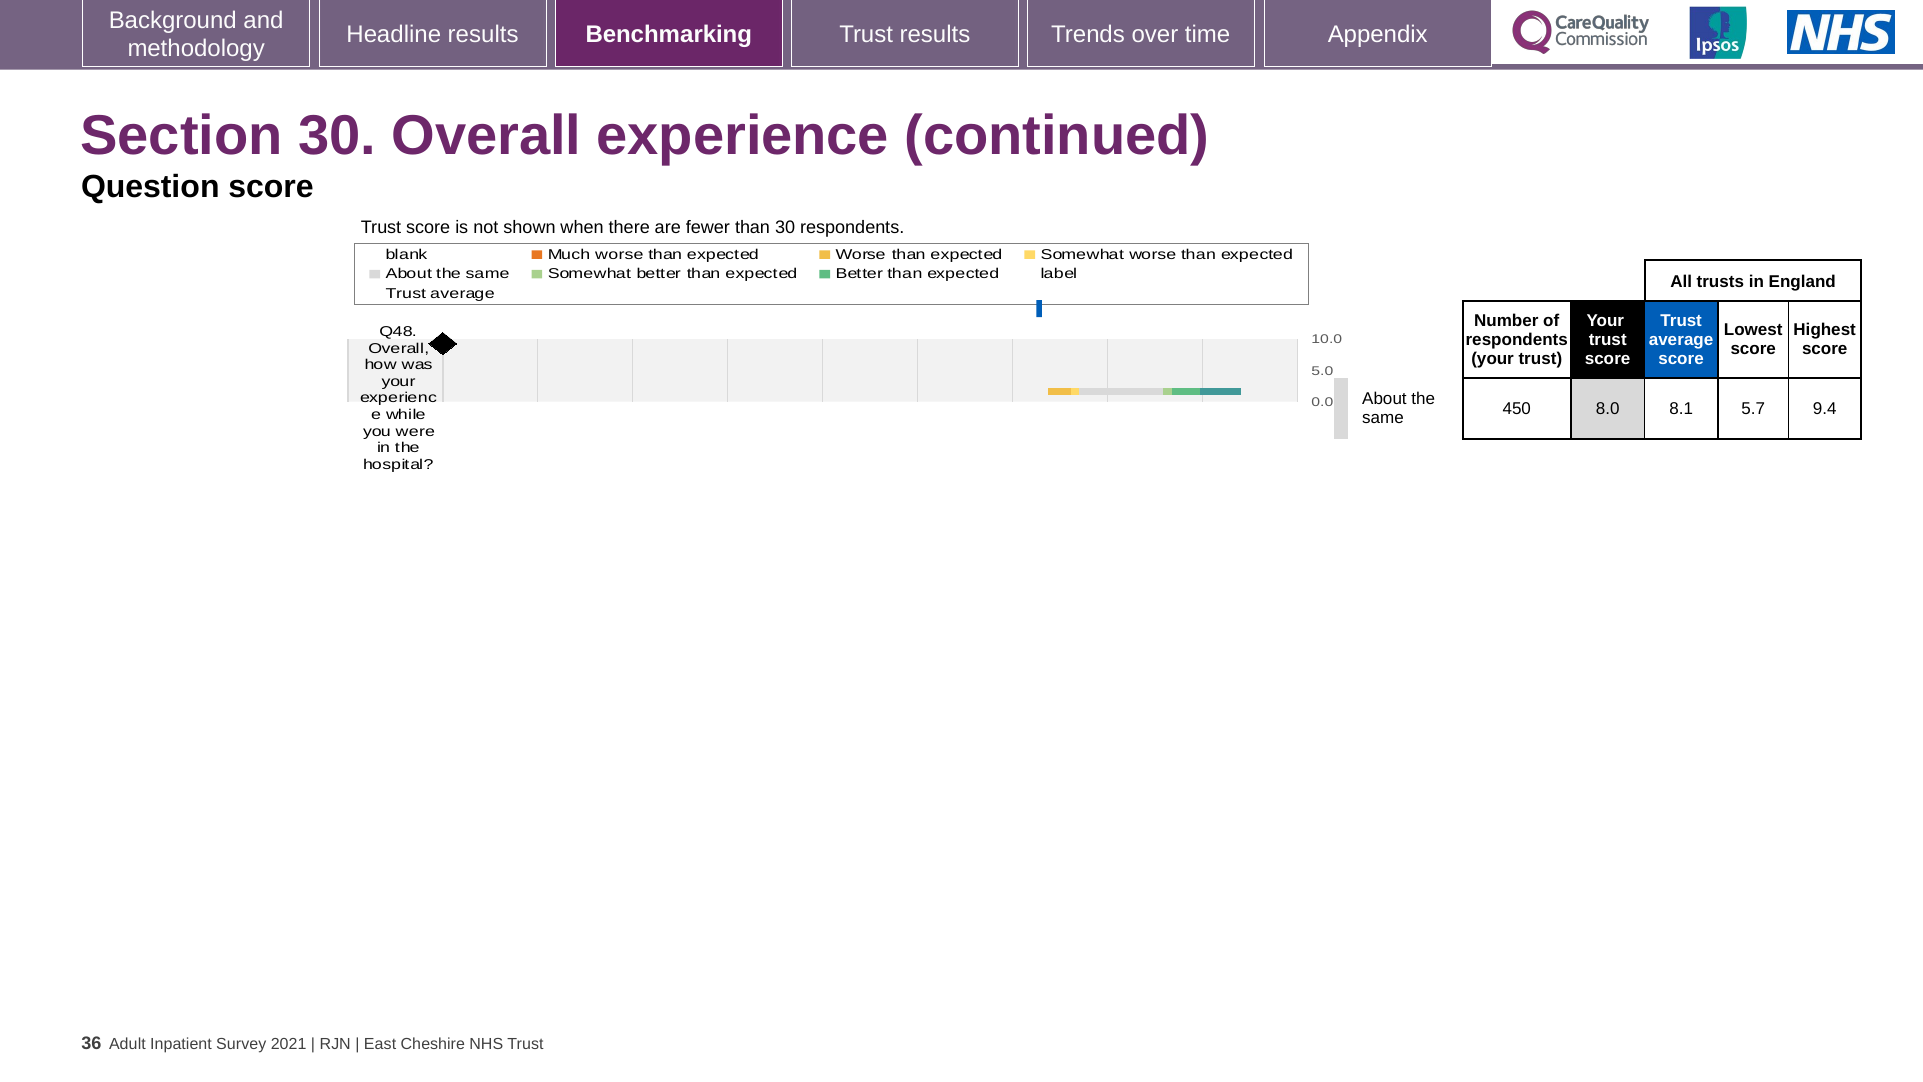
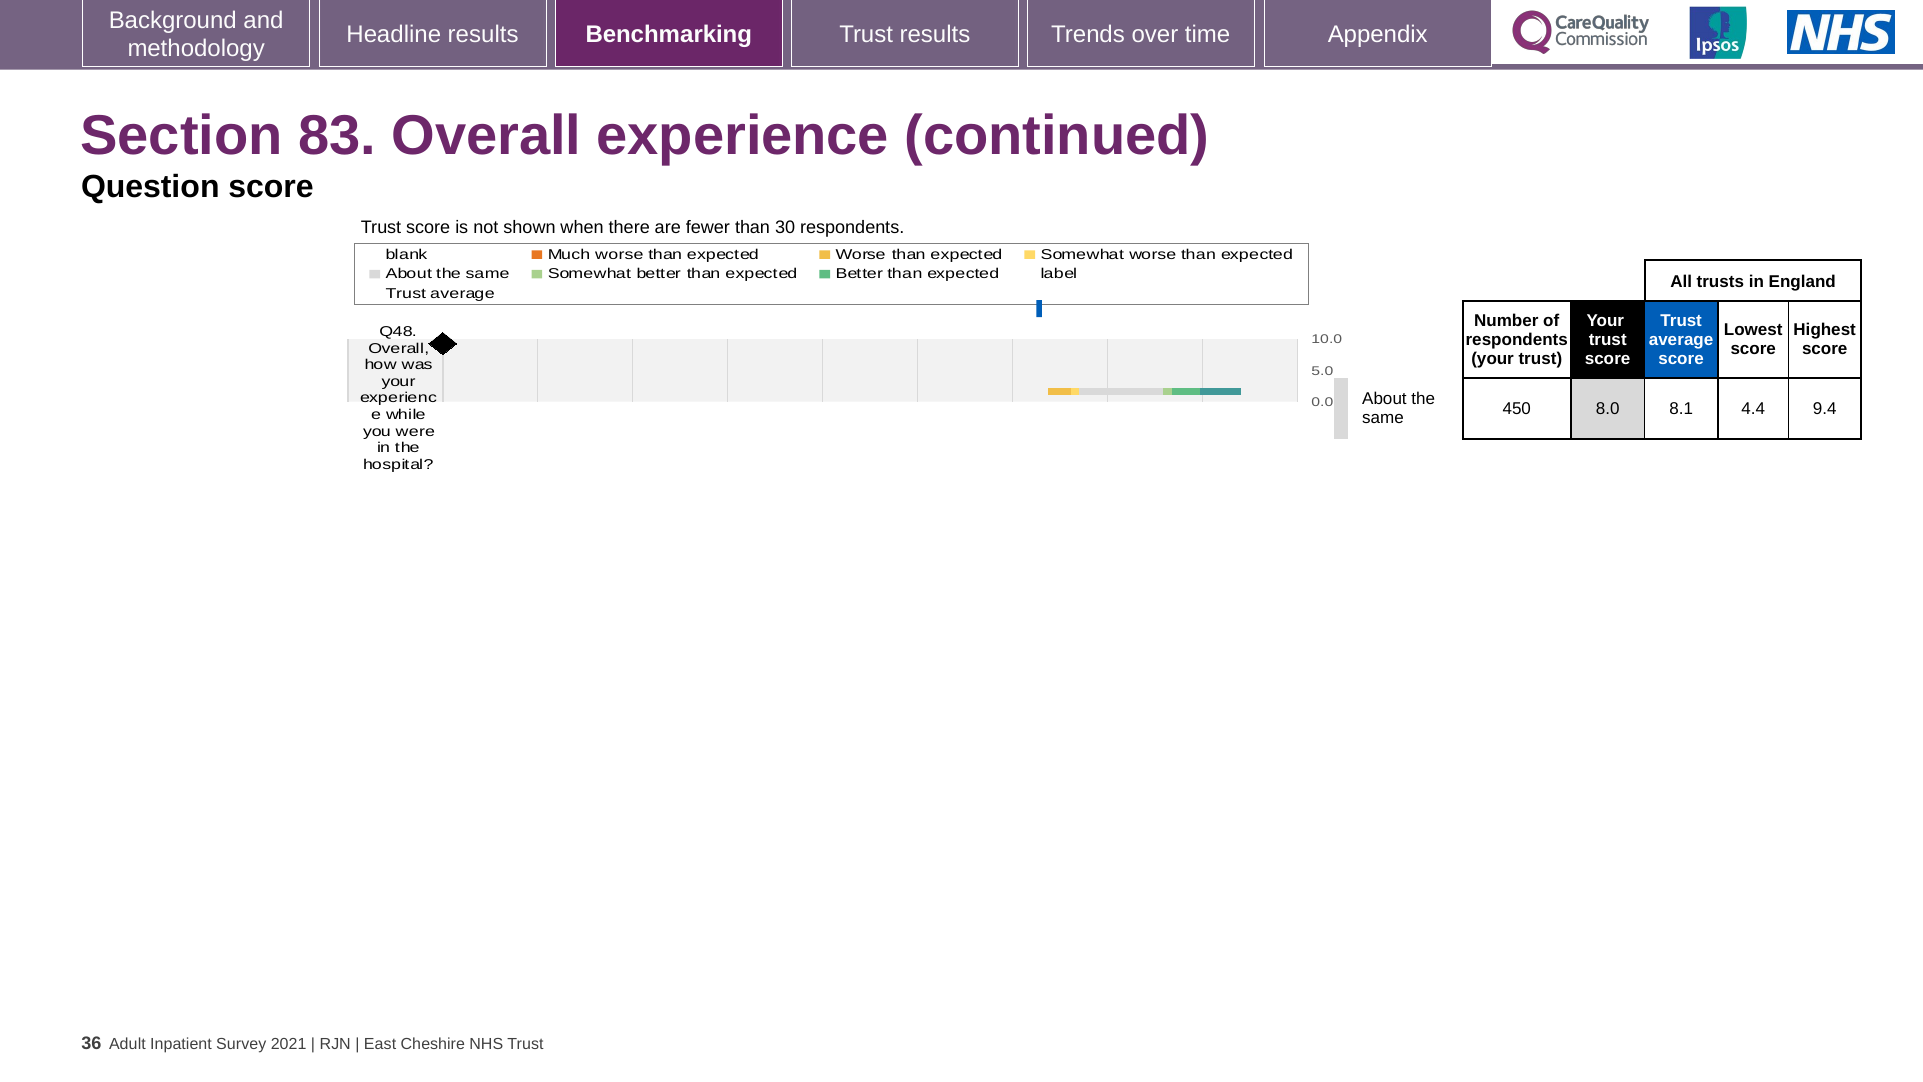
Section 30: 30 -> 83 (337, 136)
5.7: 5.7 -> 4.4 (1753, 409)
